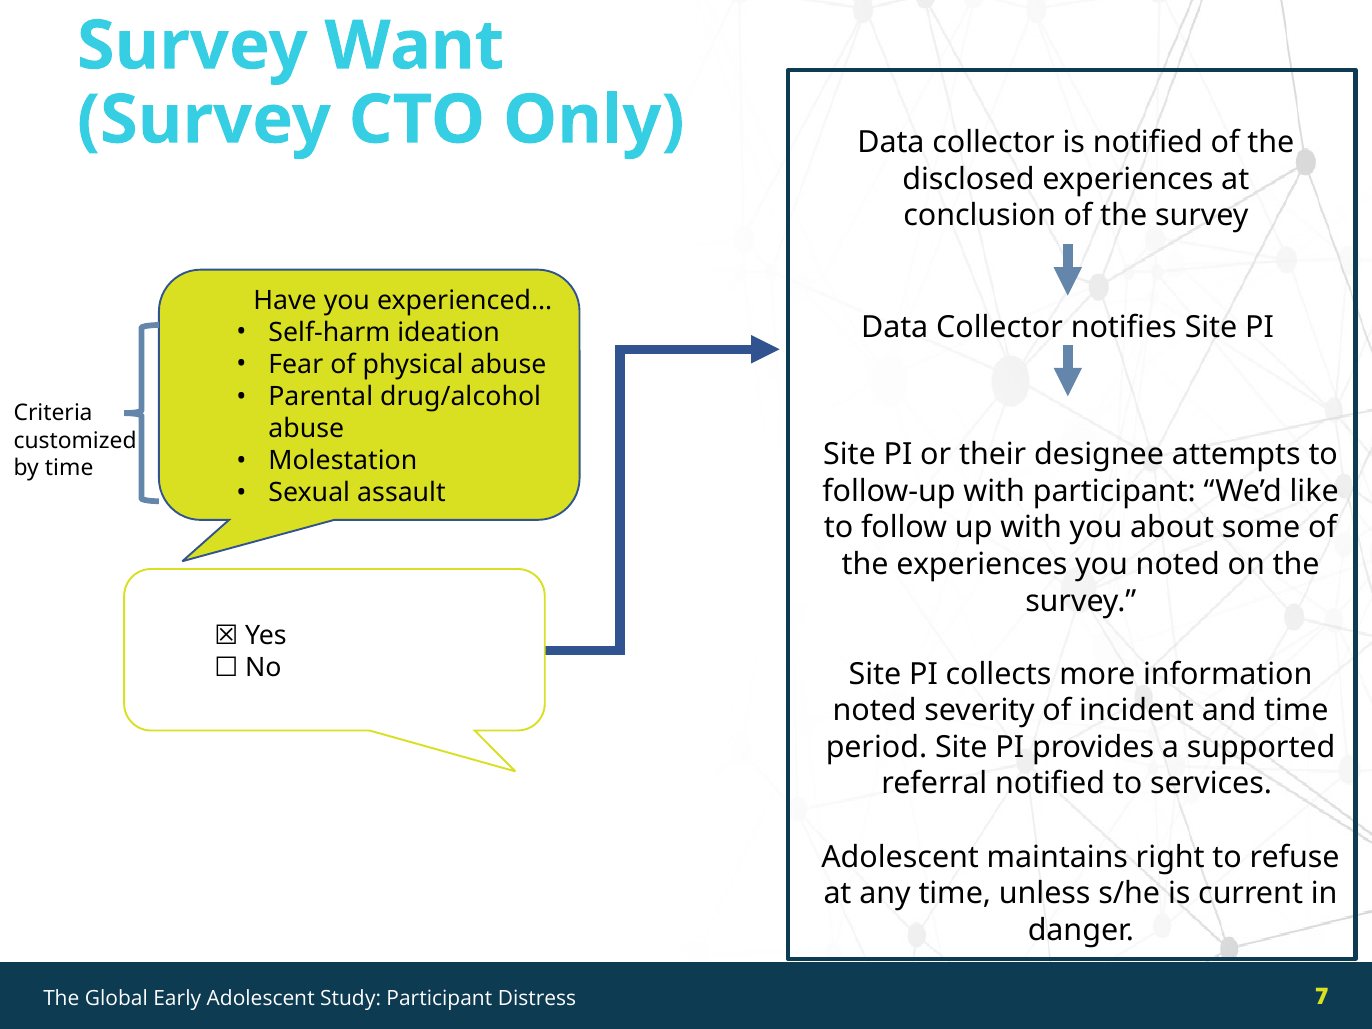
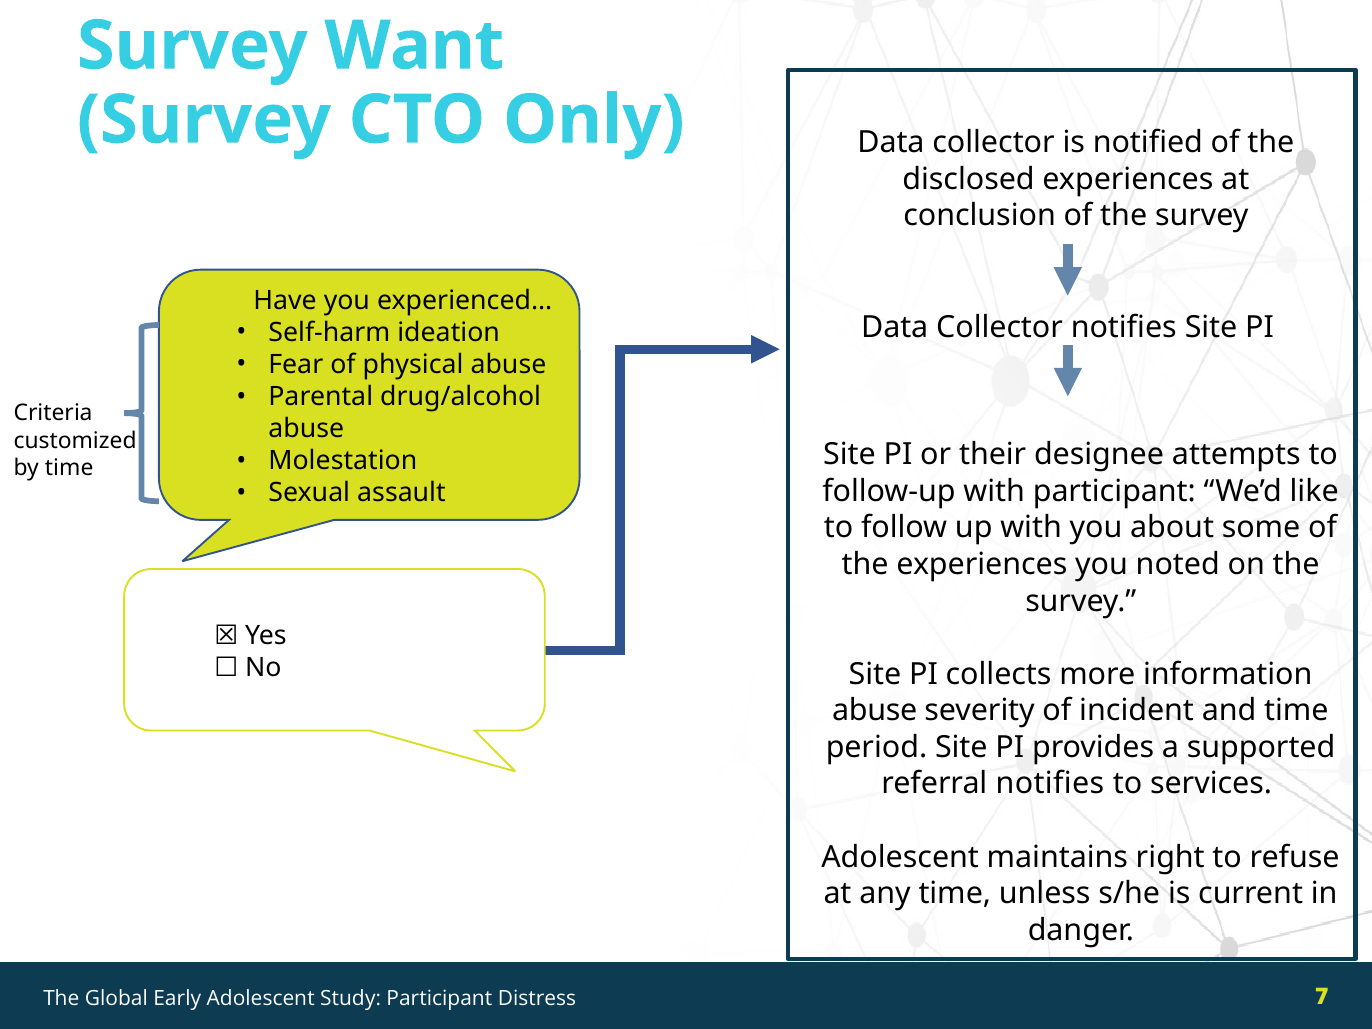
noted: noted -> abuse (875, 711)
referral notified: notified -> notifies (1050, 784)
